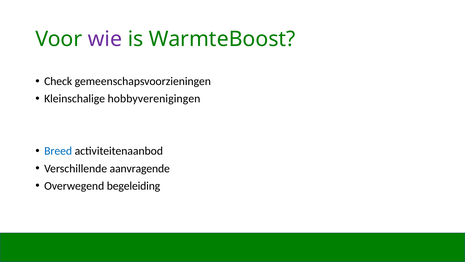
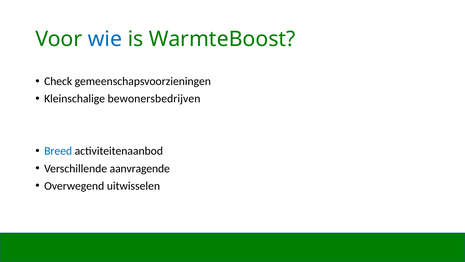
wie colour: purple -> blue (105, 39)
hobbyverenigingen: hobbyverenigingen -> bewonersbedrijven (154, 99)
begeleiding: begeleiding -> uitwisselen (133, 186)
